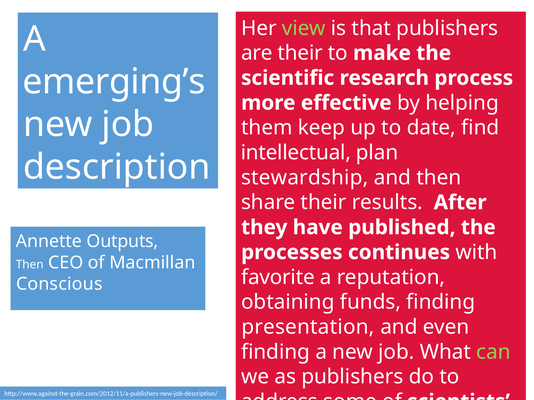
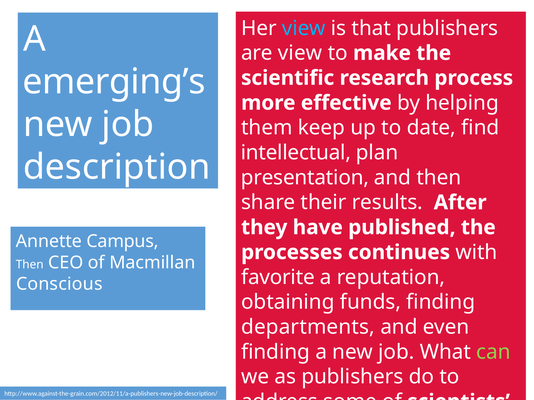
view colour: light green -> light blue (304, 28)
are their: their -> view (300, 53)
stewardship: stewardship -> presentation (305, 178)
Outputs: Outputs -> Campus (123, 242)
presentation: presentation -> departments (308, 327)
